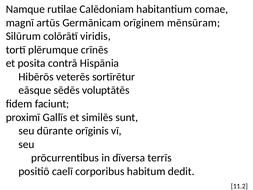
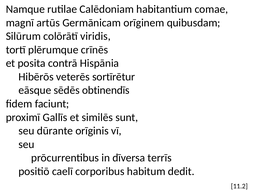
mēnsūram: mēnsūram -> quibusdam (194, 23)
voluptātēs: voluptātēs -> obtinendīs (106, 90)
